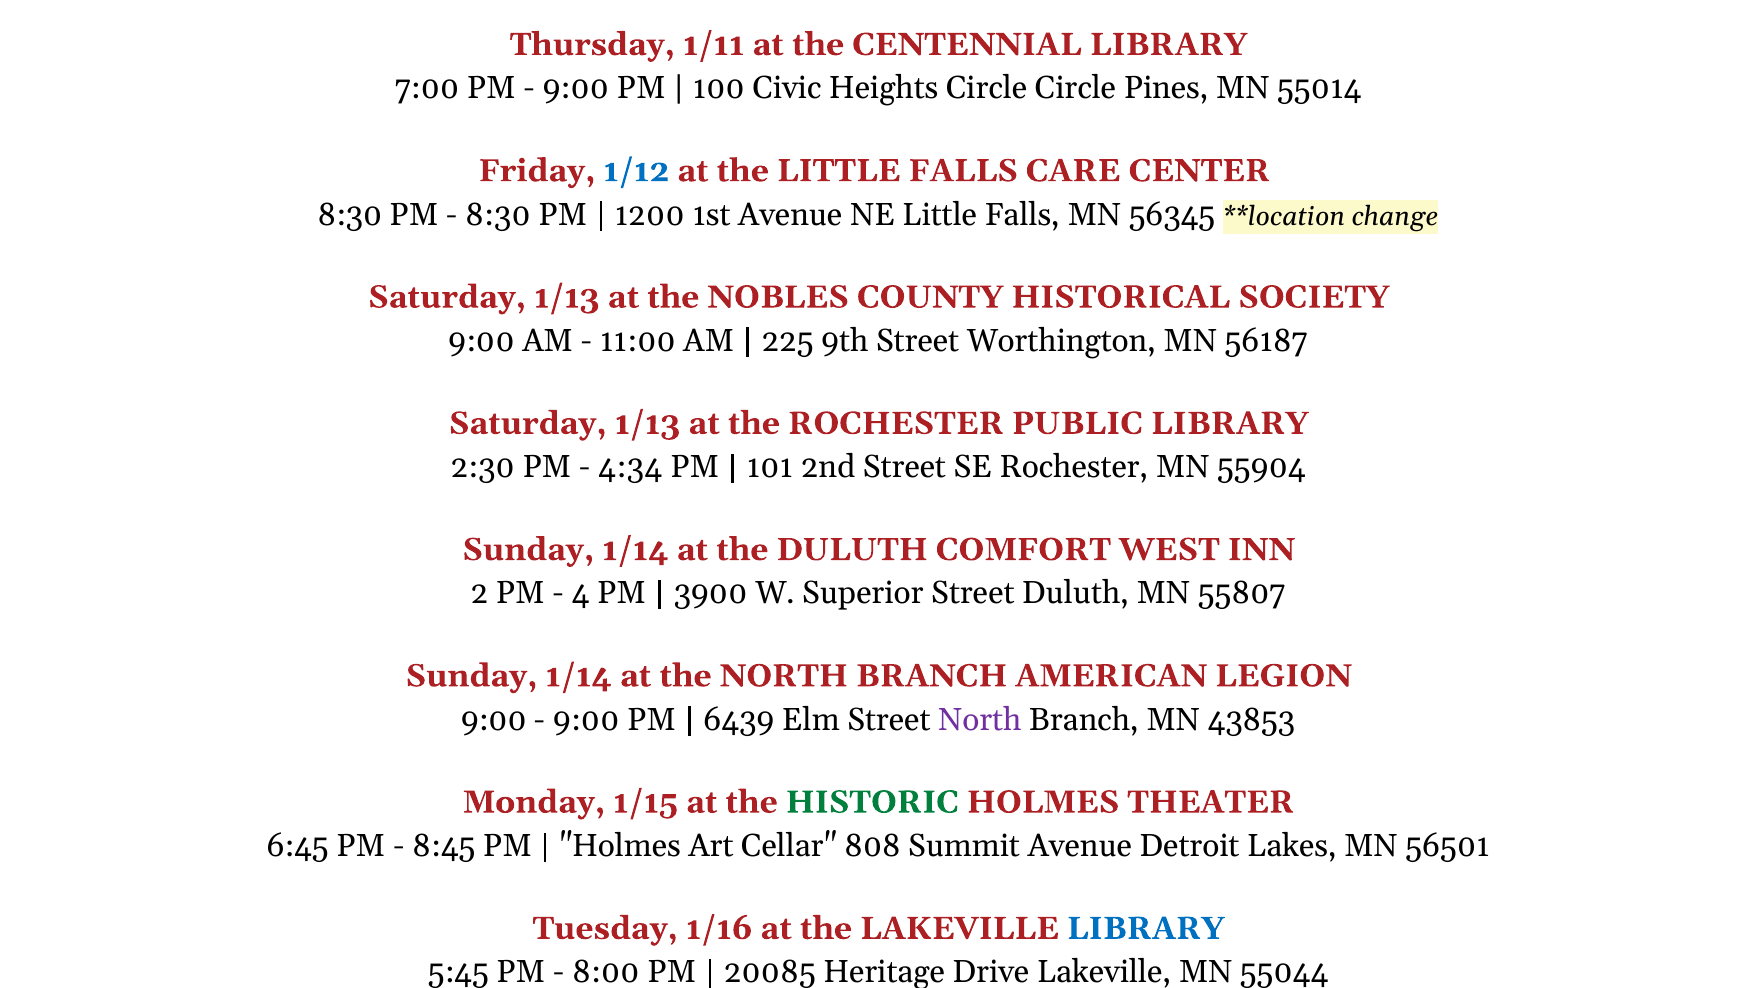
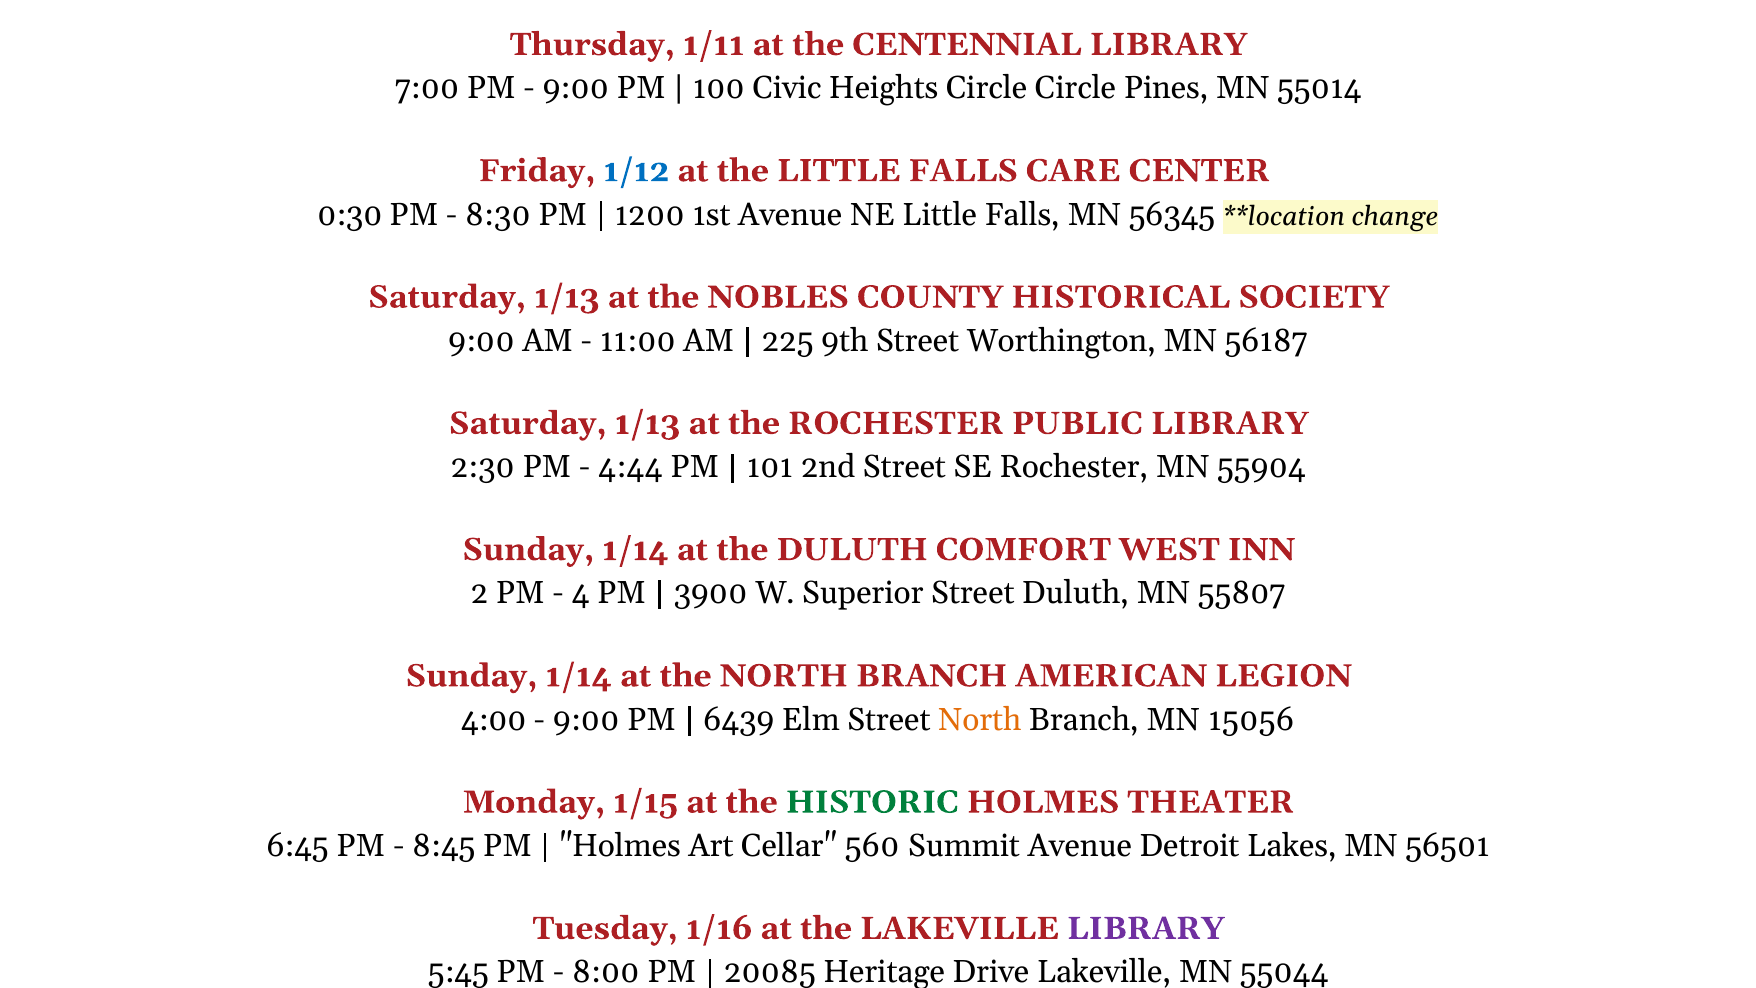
8:30: 8:30 -> 0:30 (350, 214)
4:34: 4:34 -> 4:44 (630, 467)
9:00: 9:00 -> 4:00 (494, 719)
North colour: purple -> orange (980, 719)
43853: 43853 -> 15056 (1251, 719)
808: 808 -> 560 (872, 846)
LIBRARY colour: blue -> purple (1146, 928)
